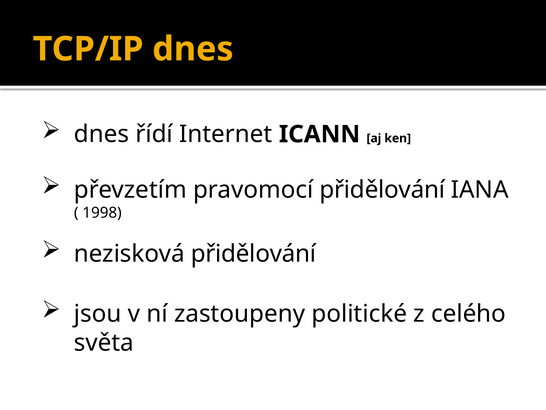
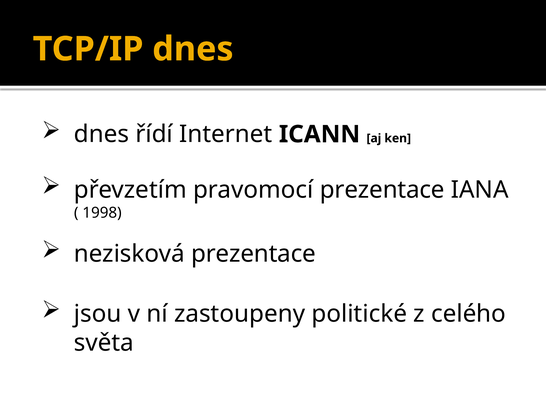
pravomocí přidělování: přidělování -> prezentace (382, 190)
nezisková přidělování: přidělování -> prezentace (253, 254)
